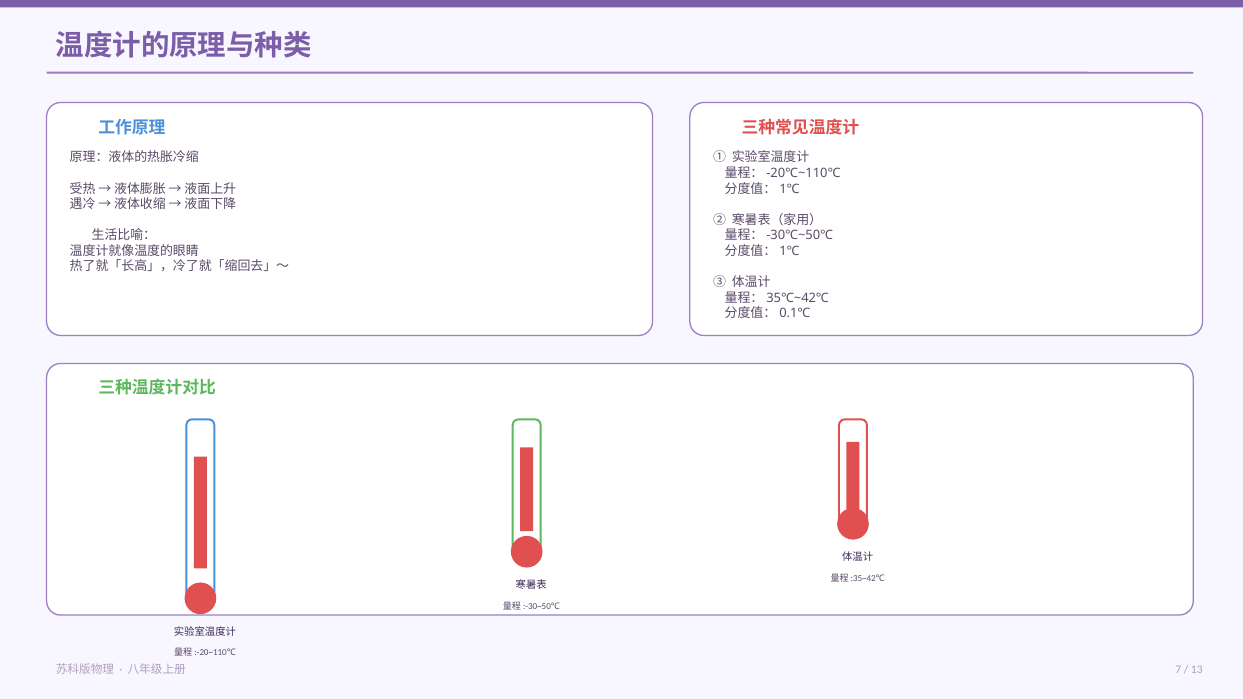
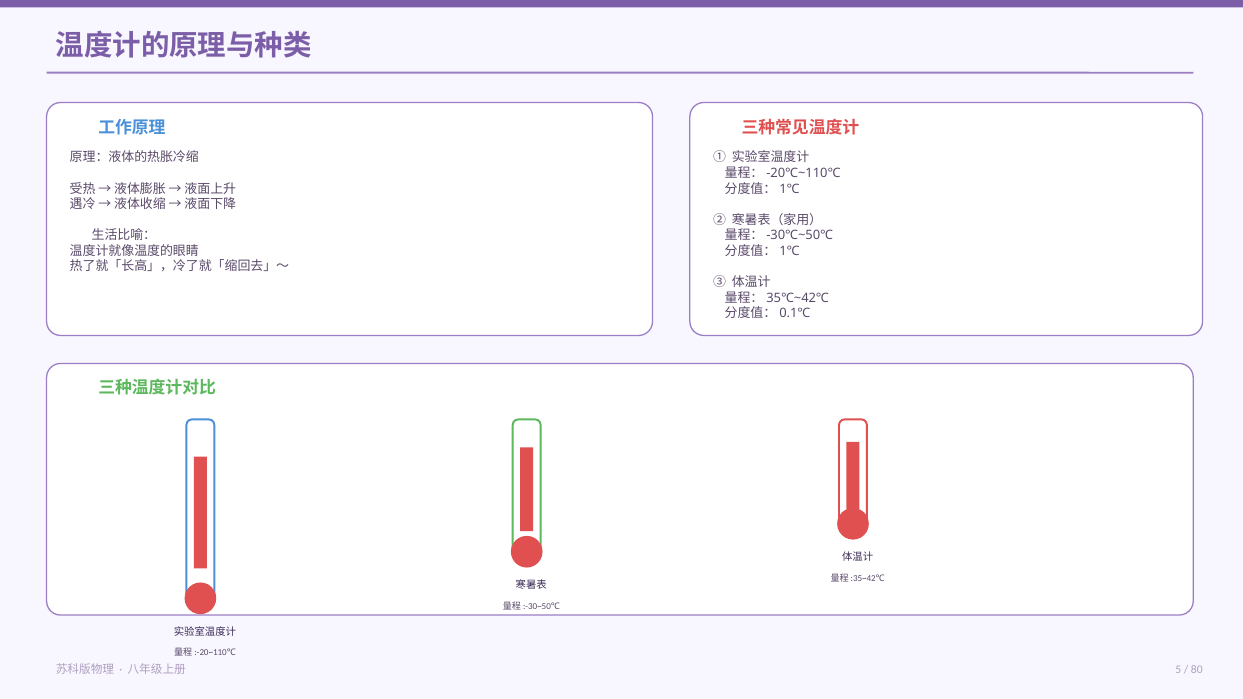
7: 7 -> 5 (1178, 670)
13: 13 -> 80 (1197, 670)
